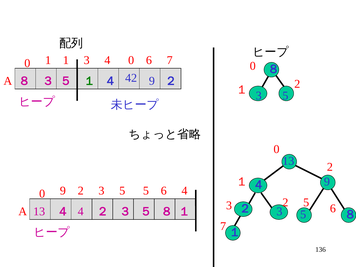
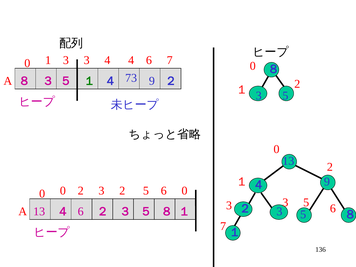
1 1: 1 -> 3 (66, 60)
4 0: 0 -> 4 (131, 60)
42: 42 -> 73 (131, 78)
0 9: 9 -> 0 (63, 191)
3 5: 5 -> 2 (122, 191)
5 4: 4 -> 0 (185, 191)
2: 2 -> 3 (285, 203)
13 4: 4 -> 6 (81, 211)
